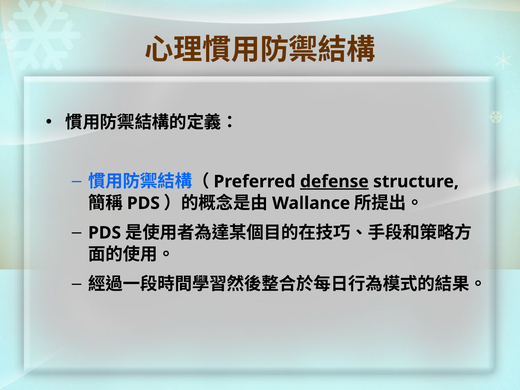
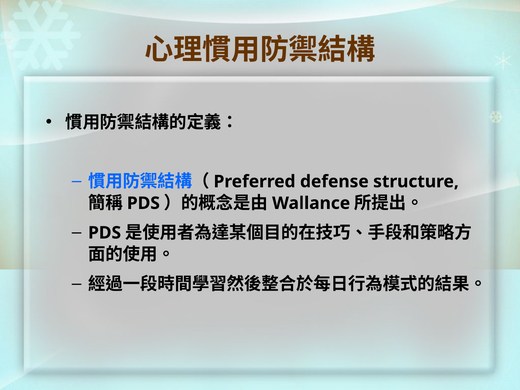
defense underline: present -> none (334, 182)
